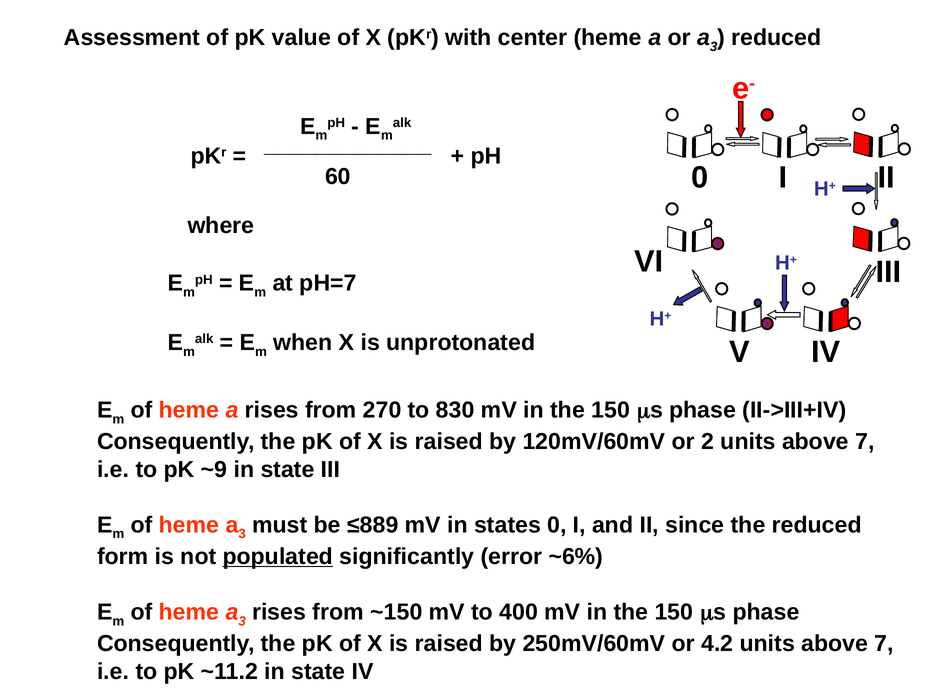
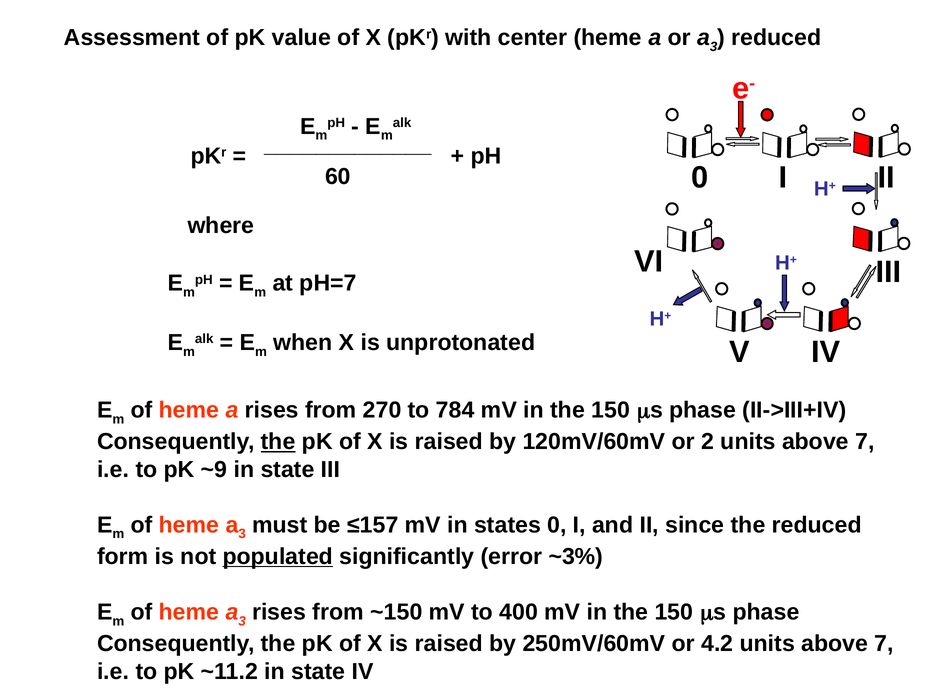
830: 830 -> 784 (455, 410)
the underline: none -> present (278, 442)
≤889: ≤889 -> ≤157 (373, 525)
~6%: ~6% -> ~3% (576, 556)
